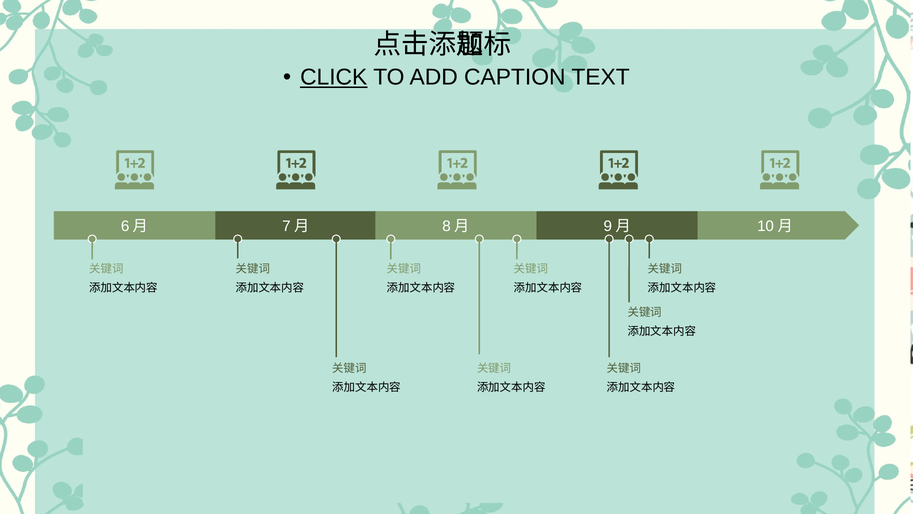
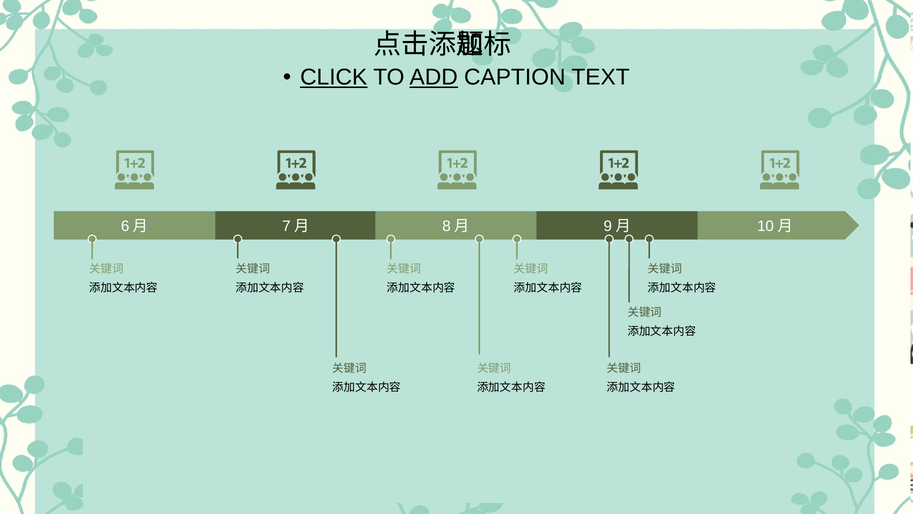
ADD underline: none -> present (434, 77)
